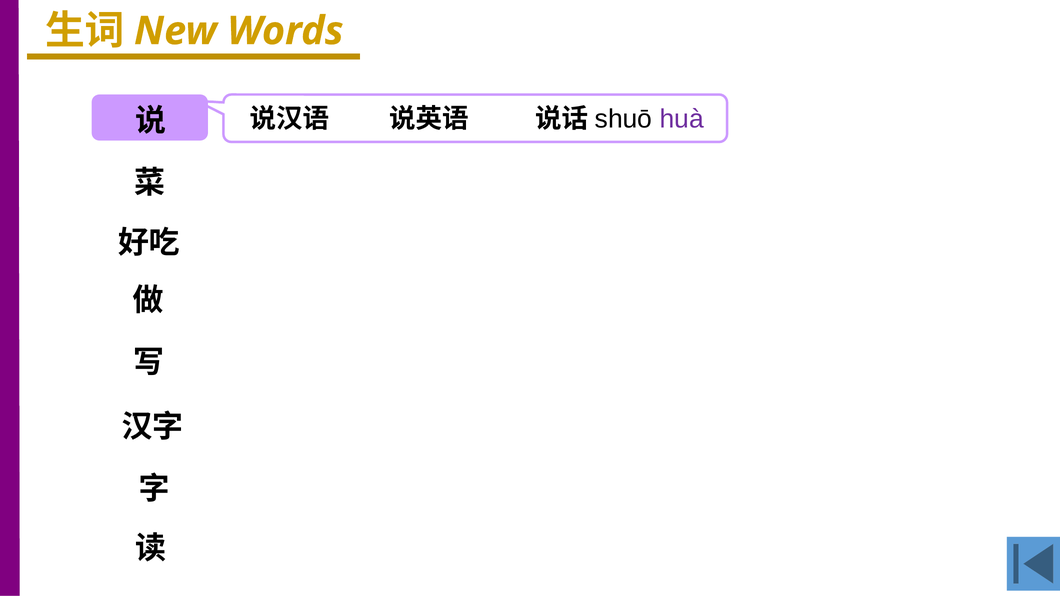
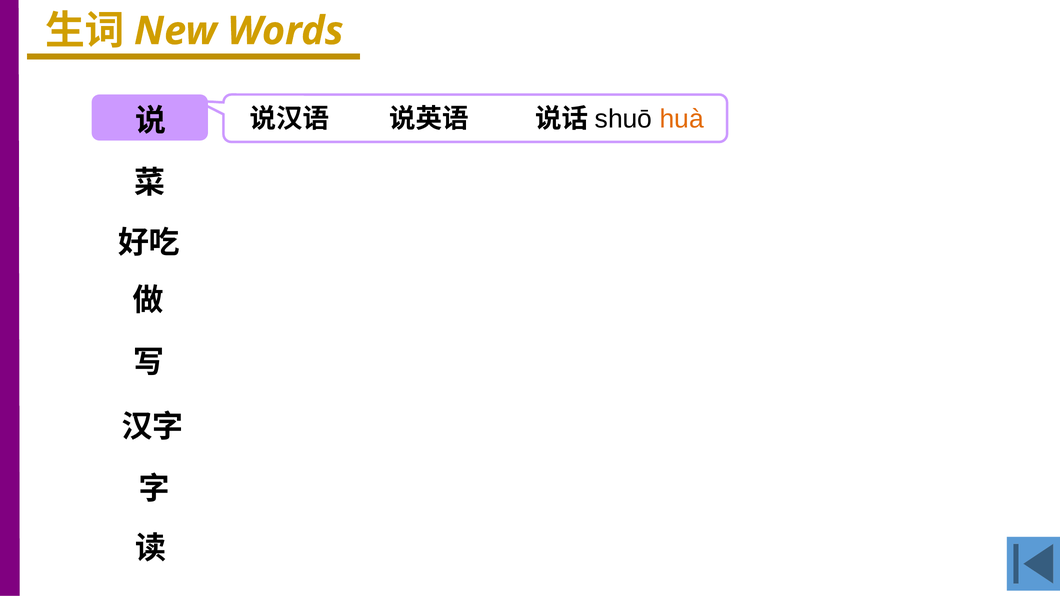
huà colour: purple -> orange (682, 119)
